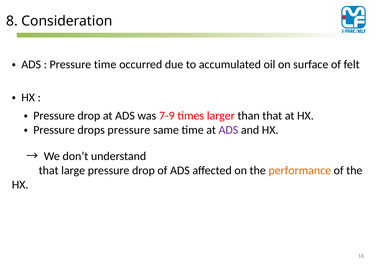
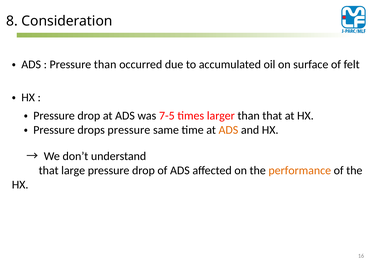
Pressure time: time -> than (105, 65)
7-9: 7-9 -> 7-5 (167, 116)
ADS colour: purple -> orange (228, 130)
